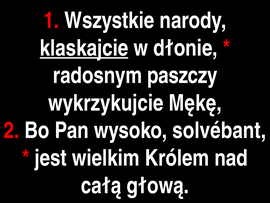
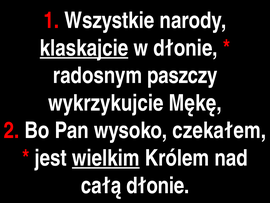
solvébant: solvébant -> czekałem (219, 130)
wielkim underline: none -> present (106, 158)
całą głową: głową -> dłonie (158, 185)
